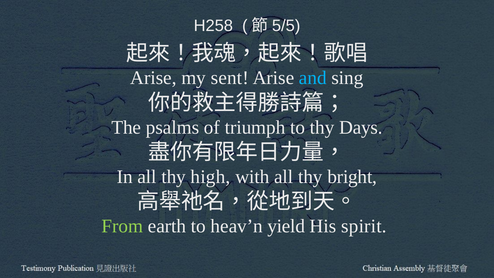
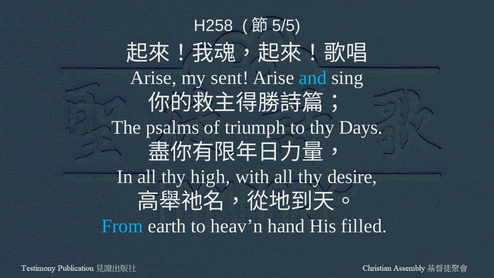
bright: bright -> desire (352, 177)
From colour: light green -> light blue (122, 226)
yield: yield -> hand (286, 226)
spirit: spirit -> filled (364, 226)
